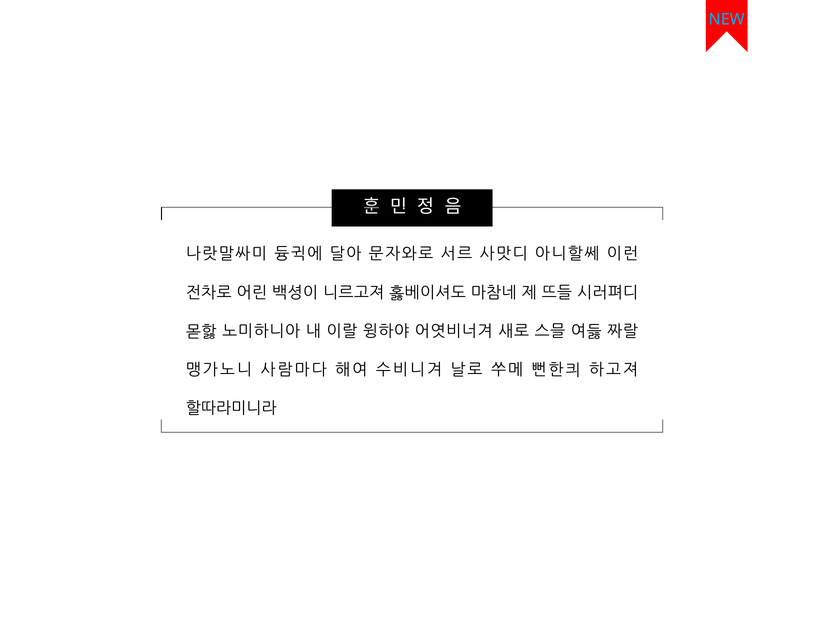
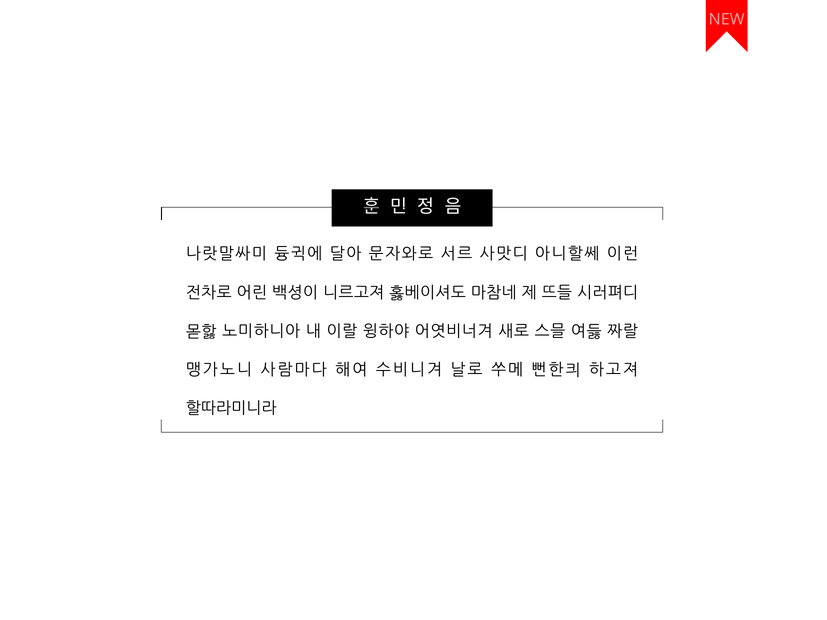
NEW colour: light blue -> pink (727, 20)
